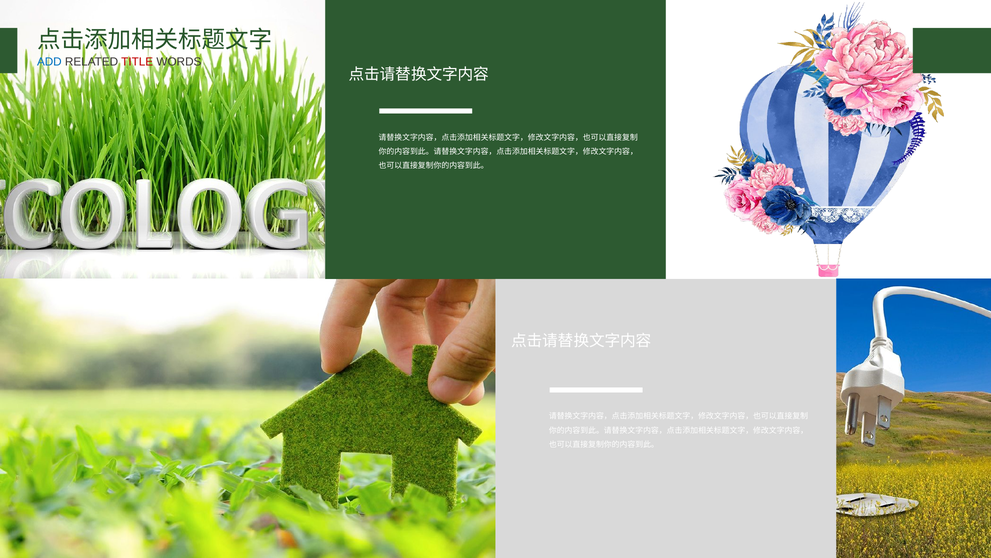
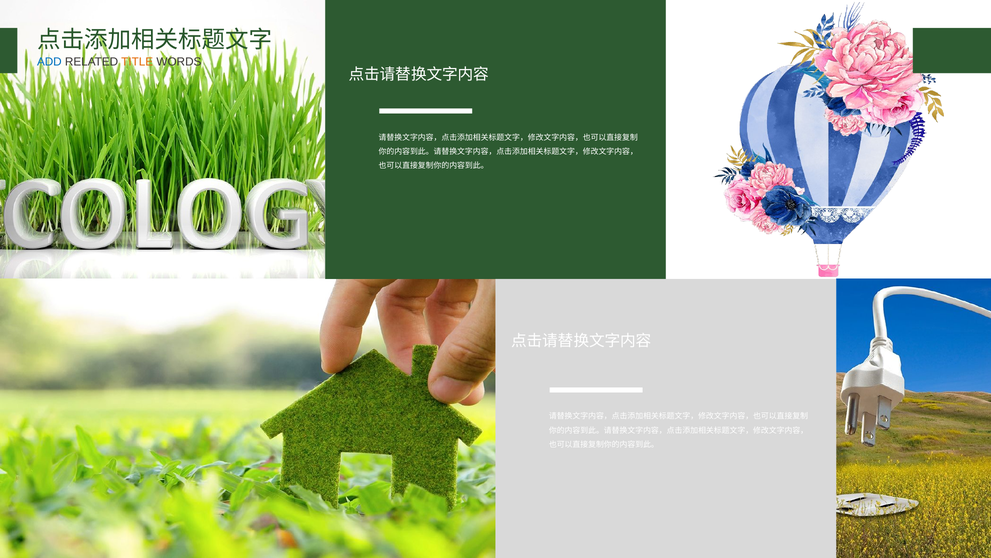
TITLE colour: red -> orange (137, 62)
